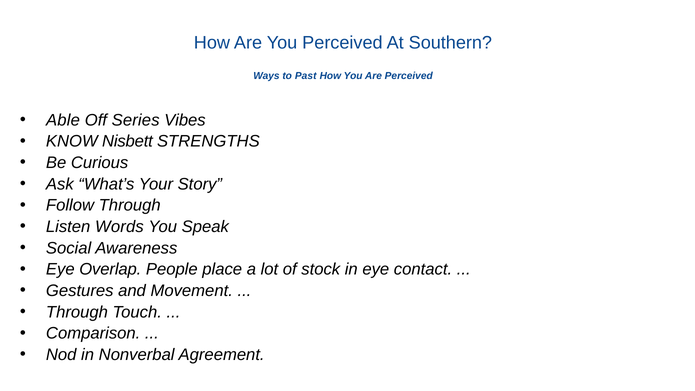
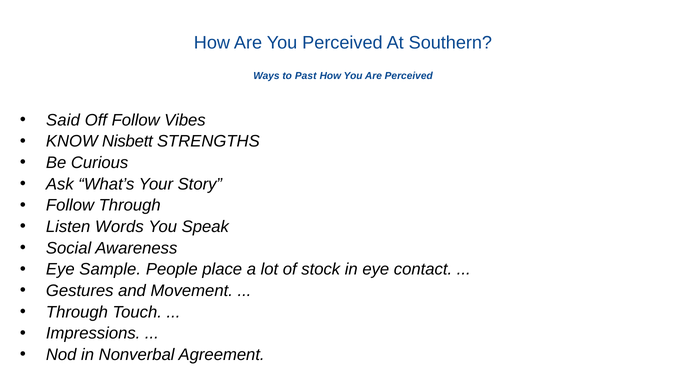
Able: Able -> Said (63, 120)
Off Series: Series -> Follow (136, 120)
Overlap: Overlap -> Sample (110, 269)
Comparison: Comparison -> Impressions (93, 333)
